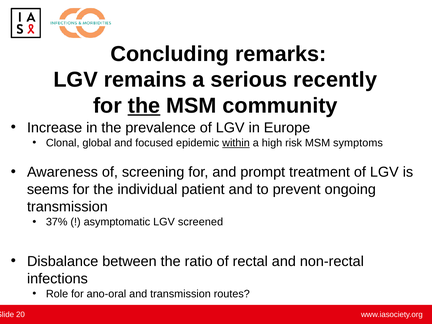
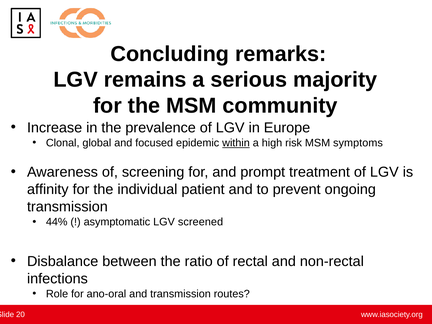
recently: recently -> majority (335, 80)
the underline: present -> none (144, 106)
seems: seems -> affinity (48, 189)
37%: 37% -> 44% (57, 222)
